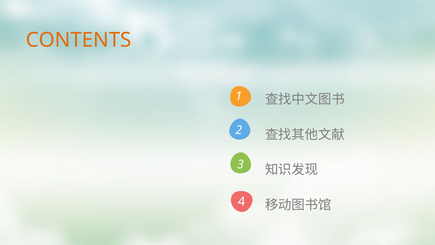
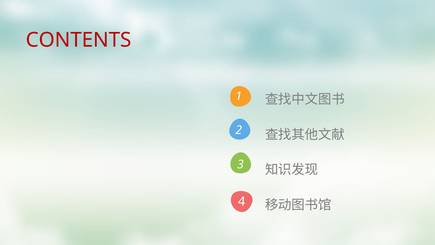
CONTENTS colour: orange -> red (79, 40)
